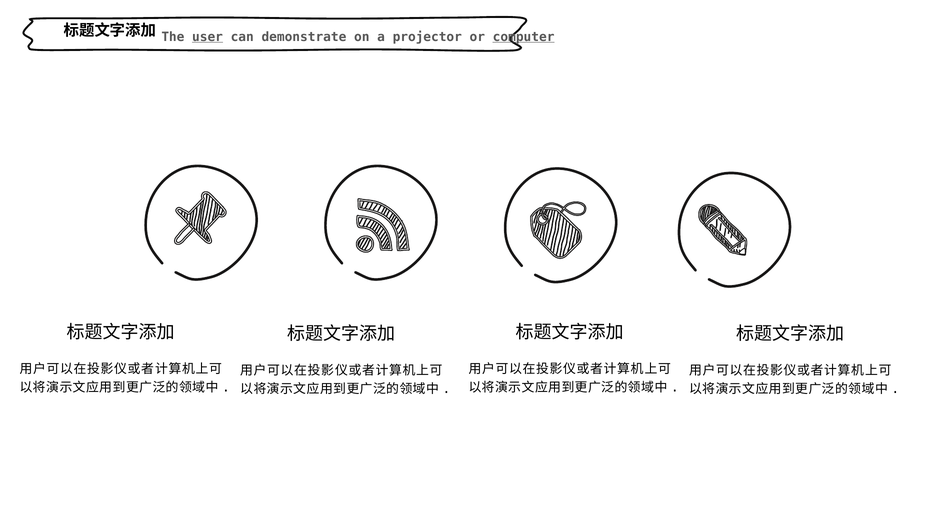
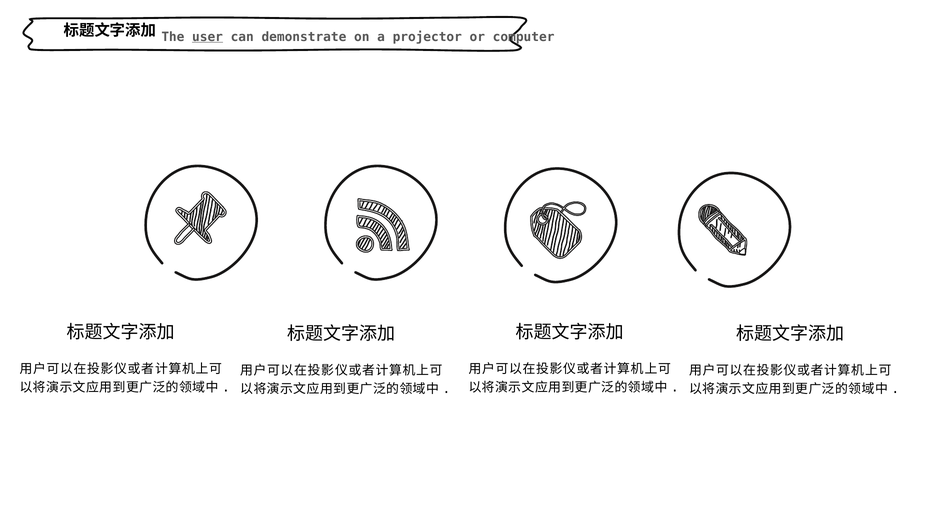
computer underline: present -> none (524, 37)
